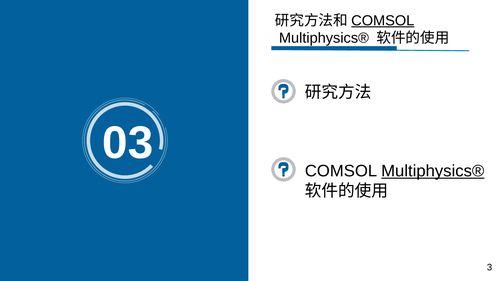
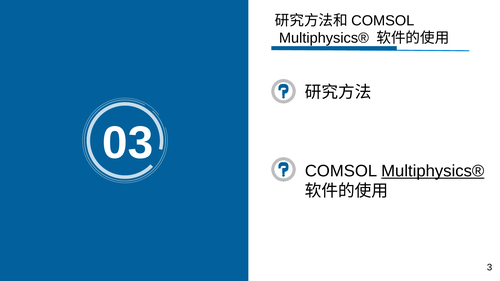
COMSOL underline: present -> none (383, 21)
